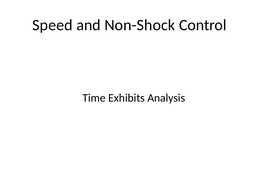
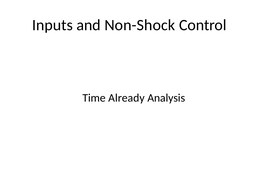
Speed: Speed -> Inputs (53, 25)
Exhibits: Exhibits -> Already (127, 98)
